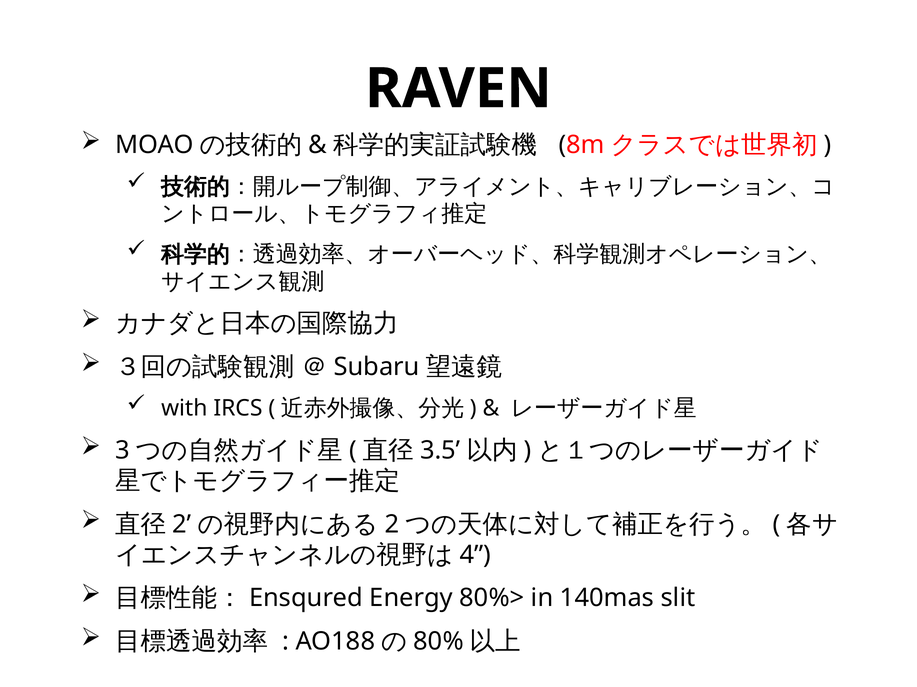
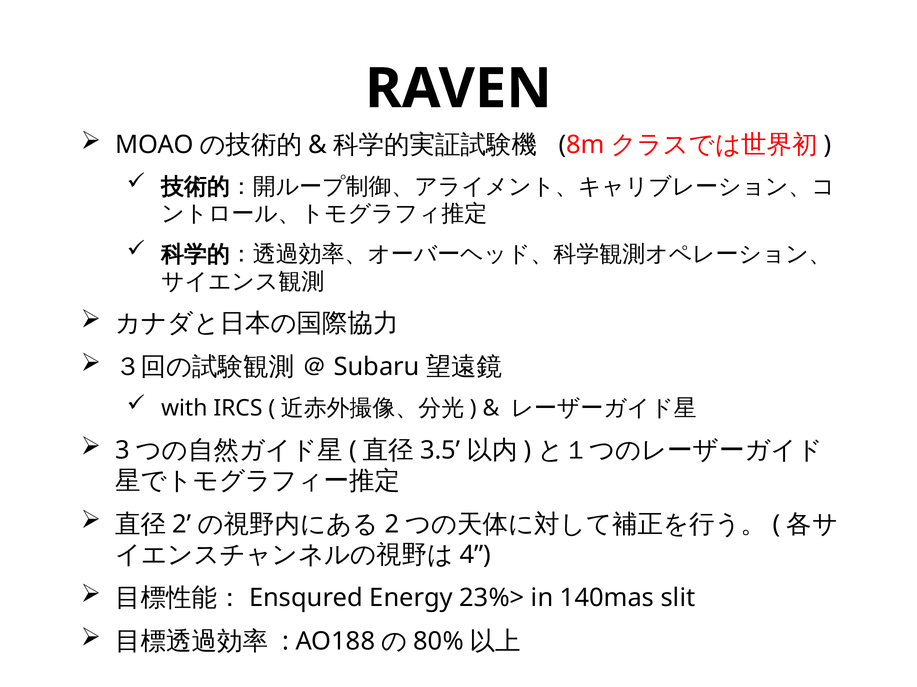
80%>: 80%> -> 23%> (492, 599)
